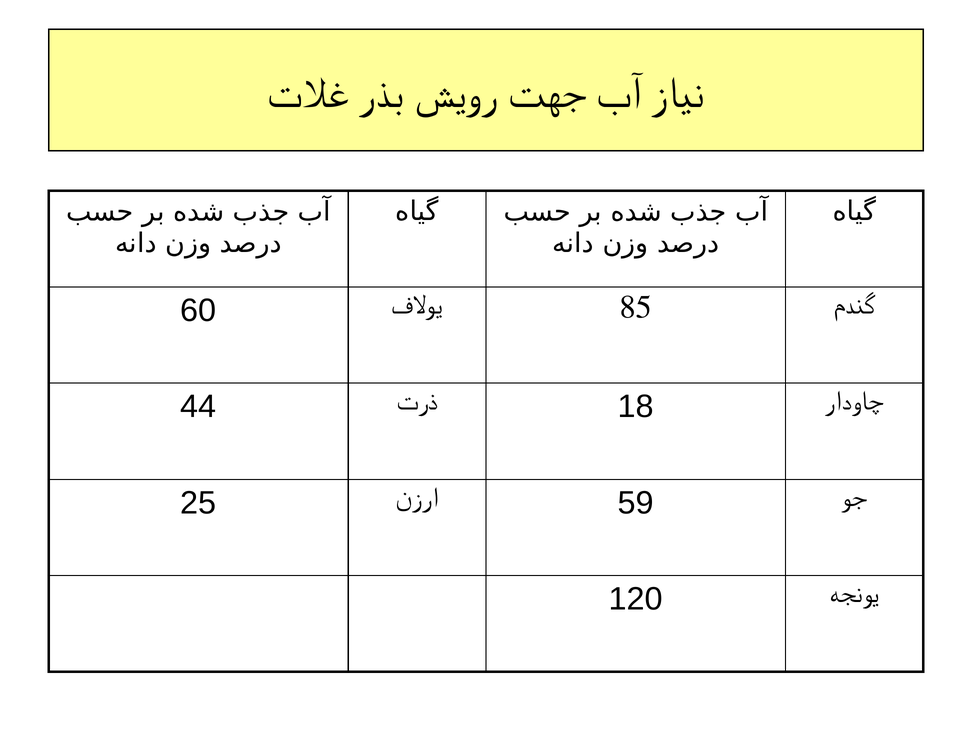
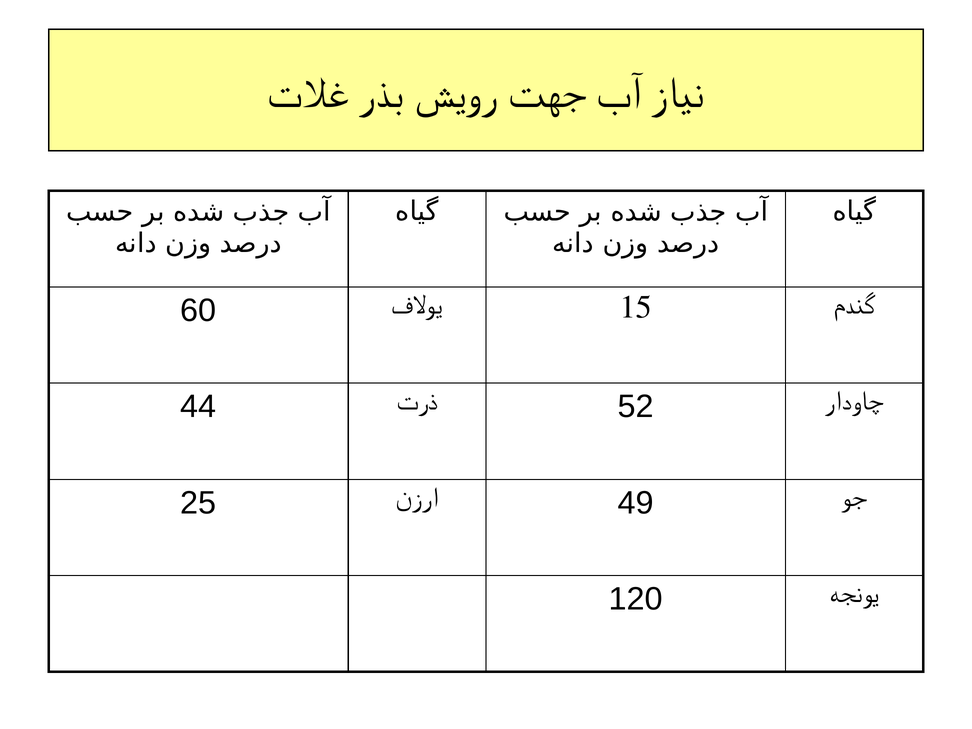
85: 85 -> 15 (636, 307)
18: 18 -> 52 (636, 407)
59: 59 -> 49 (636, 503)
